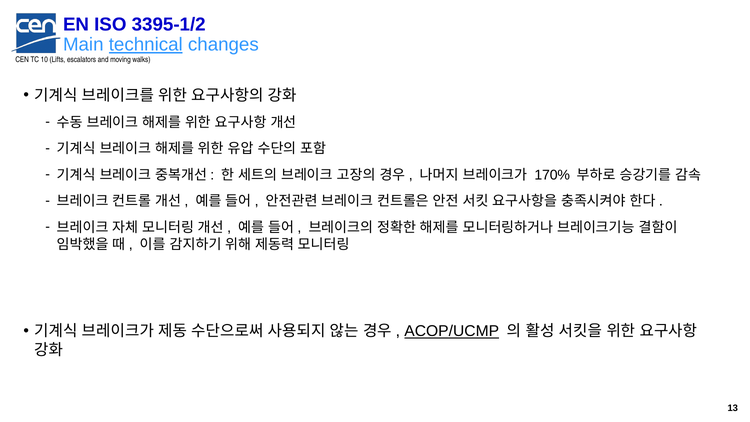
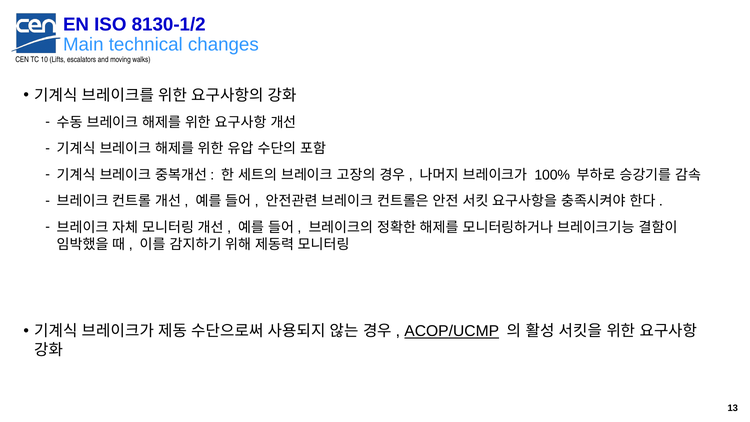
3395-1/2: 3395-1/2 -> 8130-1/2 (169, 24)
technical underline: present -> none (146, 45)
170%: 170% -> 100% (552, 175)
